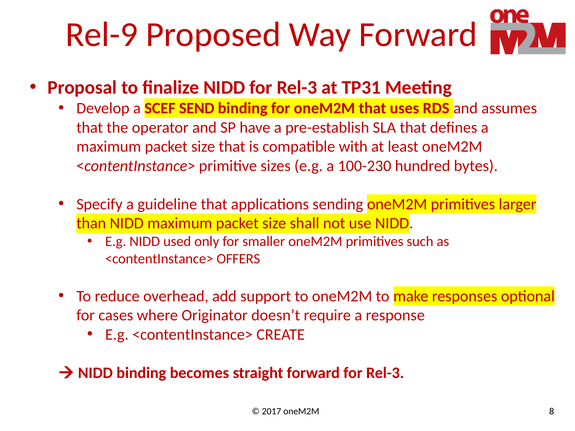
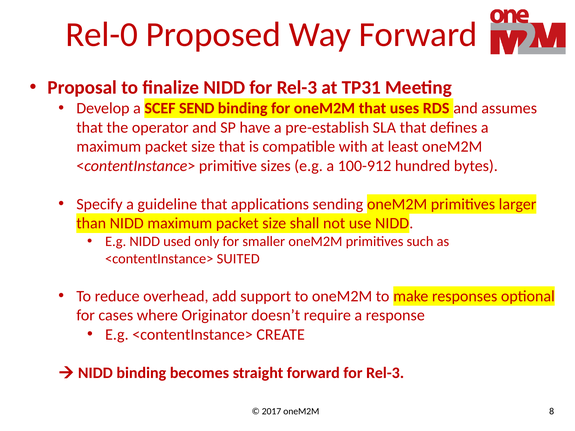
Rel-9: Rel-9 -> Rel-0 (102, 35)
100-230: 100-230 -> 100-912 (365, 166)
OFFERS: OFFERS -> SUITED (238, 259)
